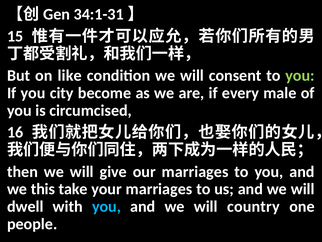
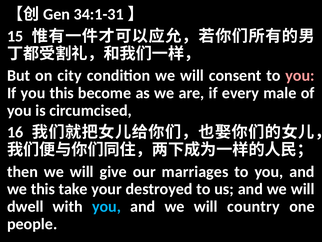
like: like -> city (70, 75)
you colour: light green -> pink (300, 75)
you city: city -> this (62, 93)
your marriages: marriages -> destroyed (159, 189)
